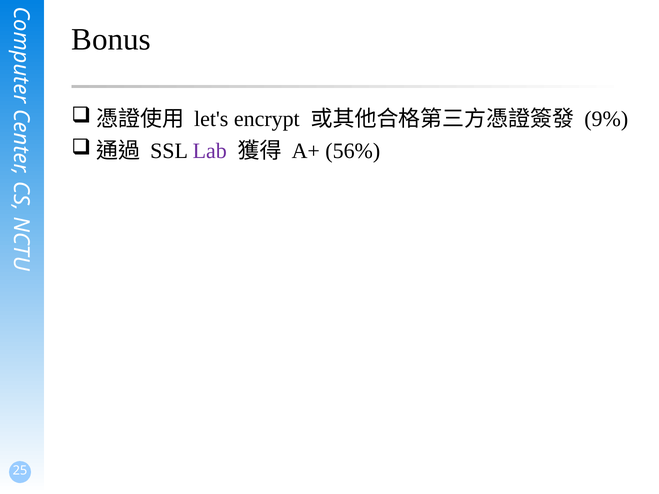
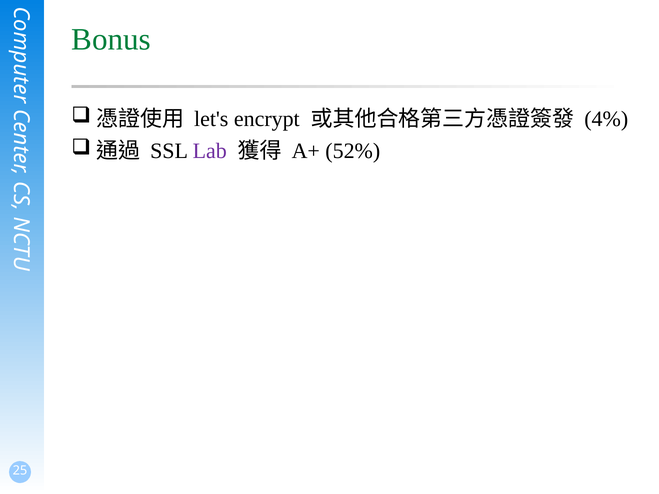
Bonus colour: black -> green (111, 40)
9%: 9% -> 4% (606, 119)
56%: 56% -> 52% (353, 151)
